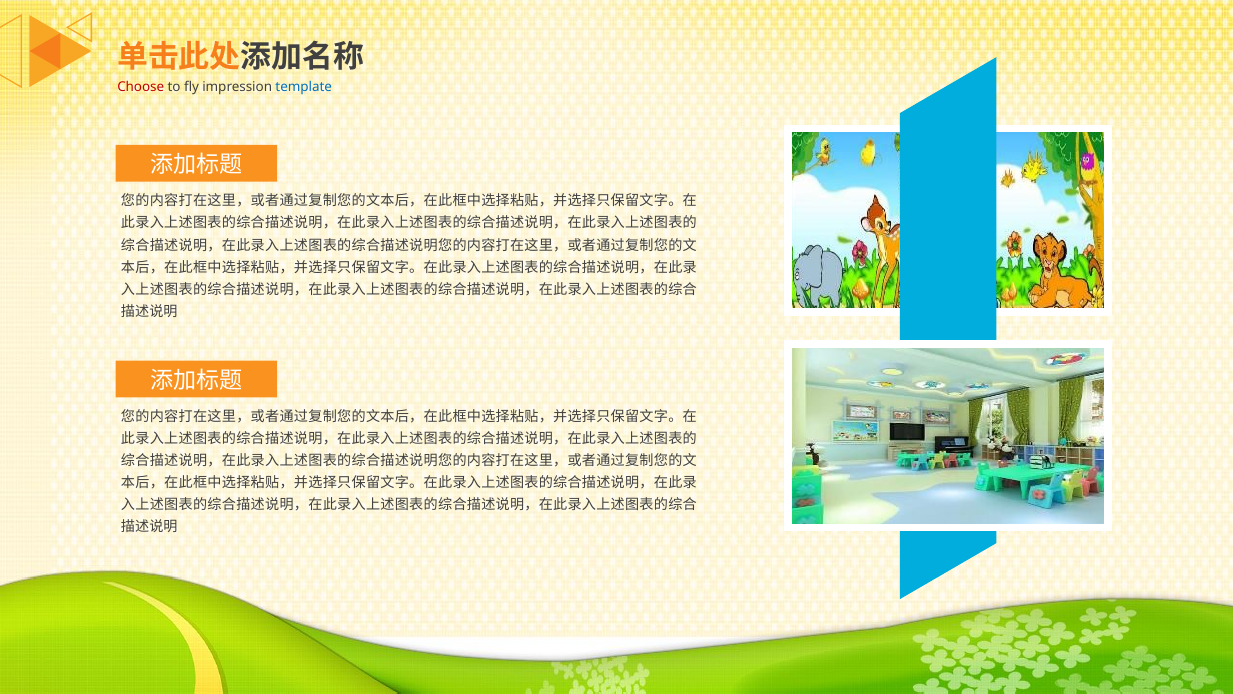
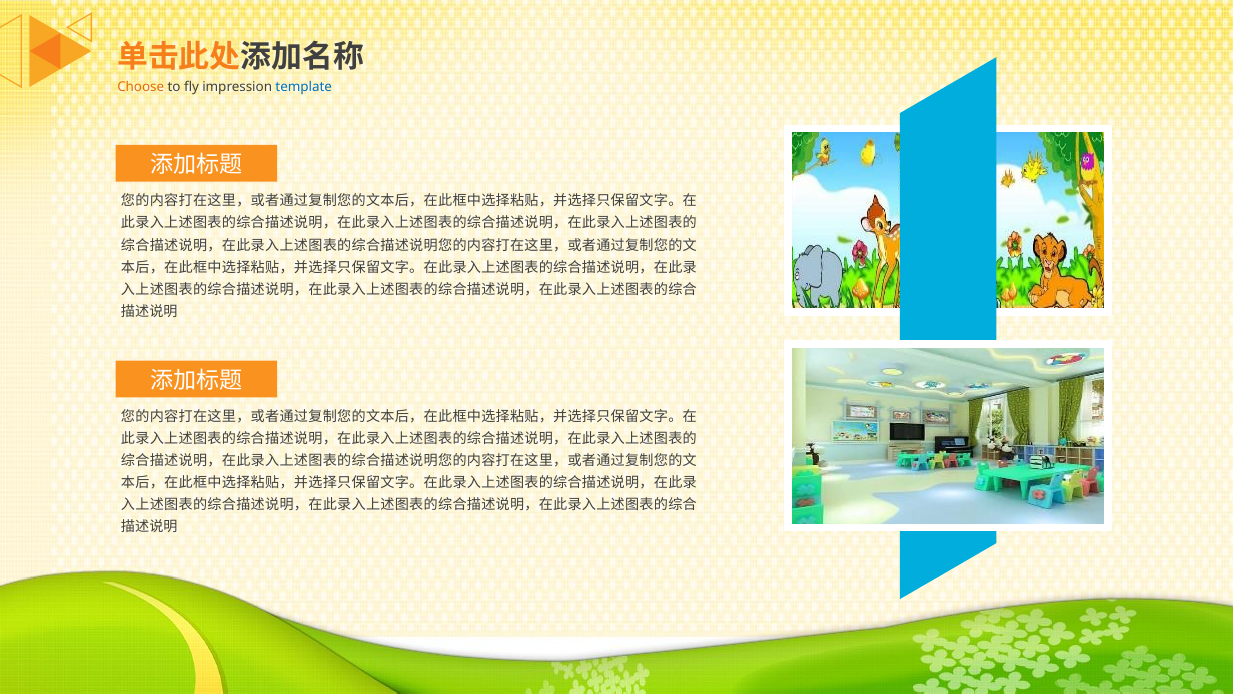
Choose colour: red -> orange (141, 87)
